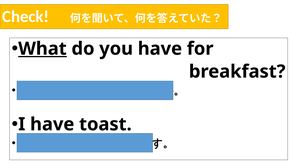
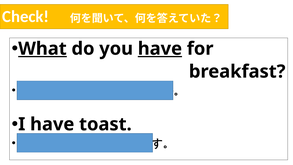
have underline: none -> present (160, 49)
